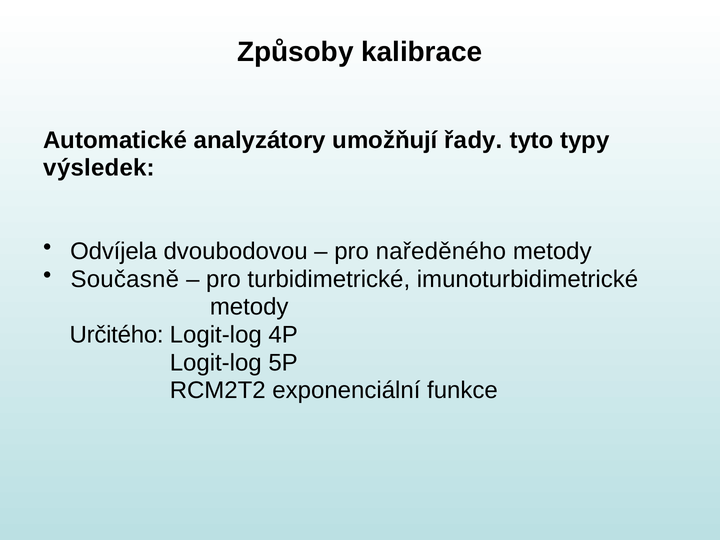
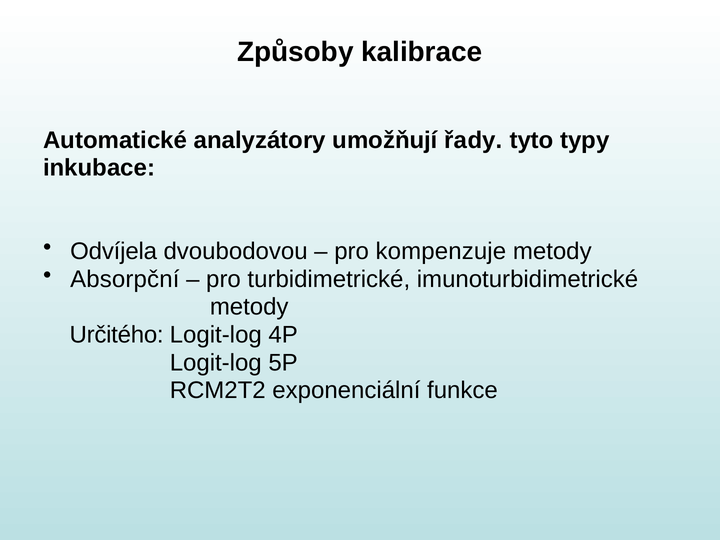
výsledek: výsledek -> inkubace (99, 168)
naředěného: naředěného -> kompenzuje (441, 251)
Současně: Současně -> Absorpční (125, 279)
